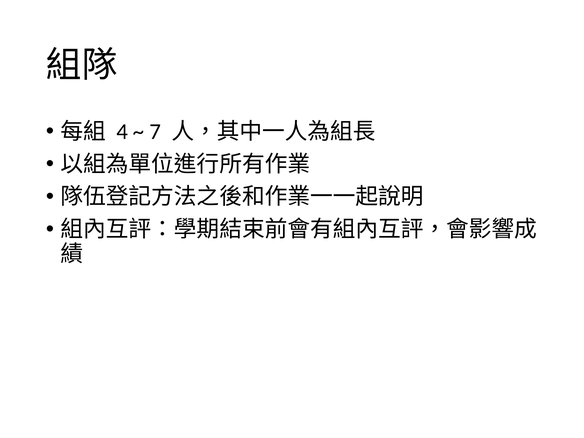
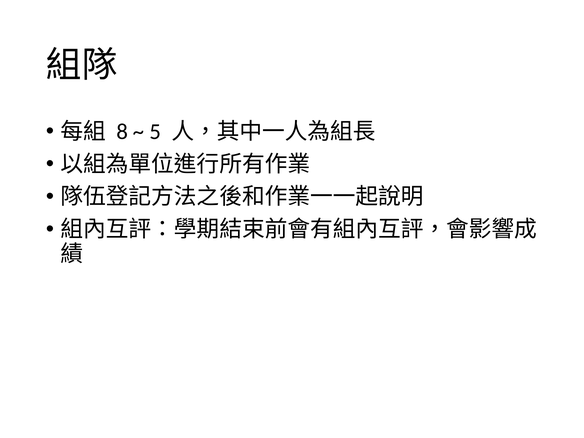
4: 4 -> 8 (122, 132)
7: 7 -> 5 (155, 132)
